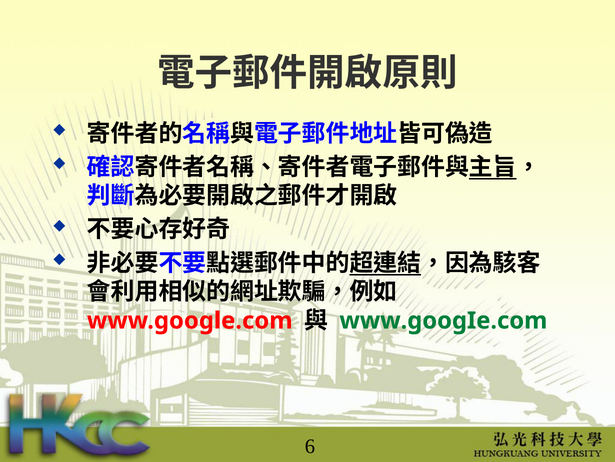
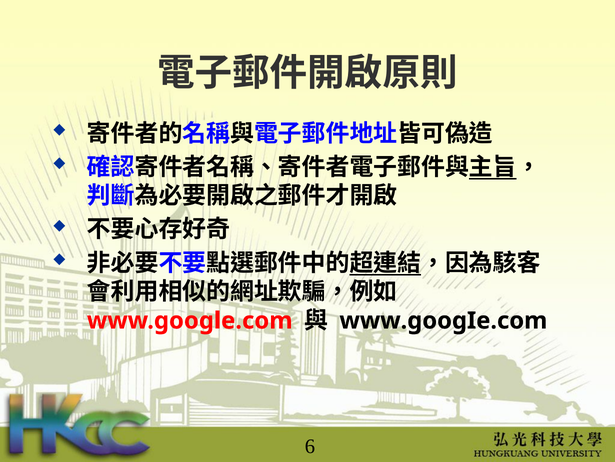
www.googIe.com colour: green -> black (443, 320)
